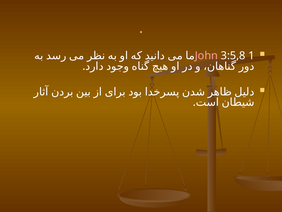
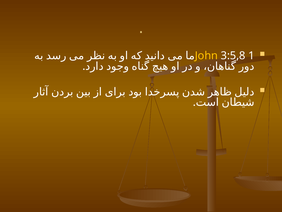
John colour: pink -> yellow (206, 56)
